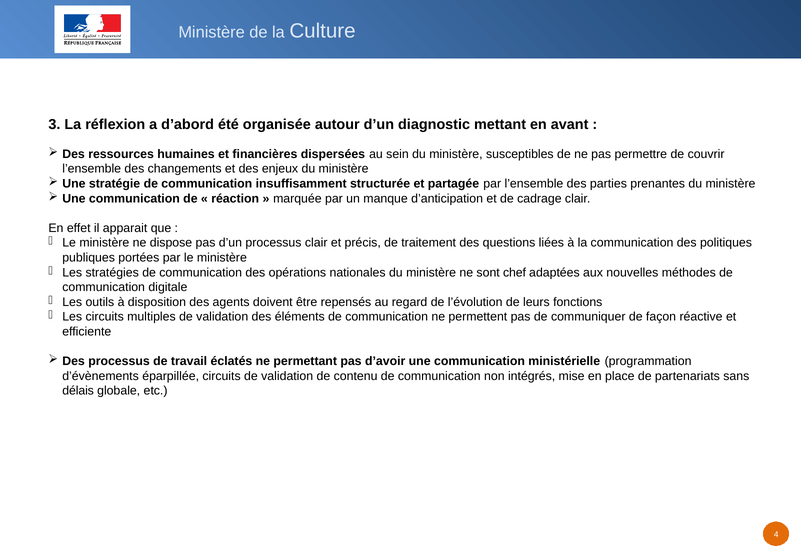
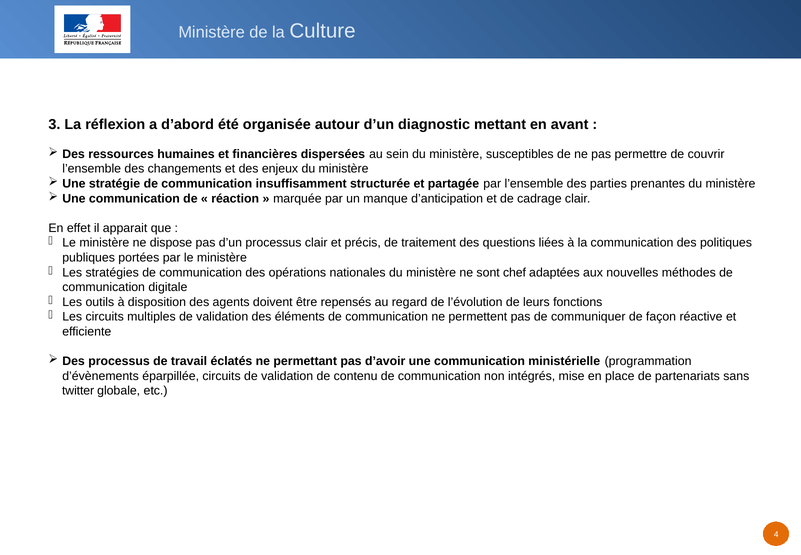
délais: délais -> twitter (78, 391)
